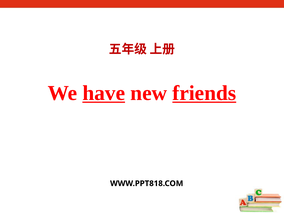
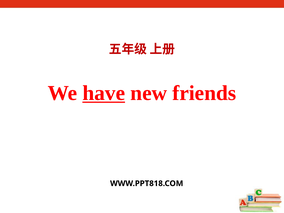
friends underline: present -> none (204, 93)
